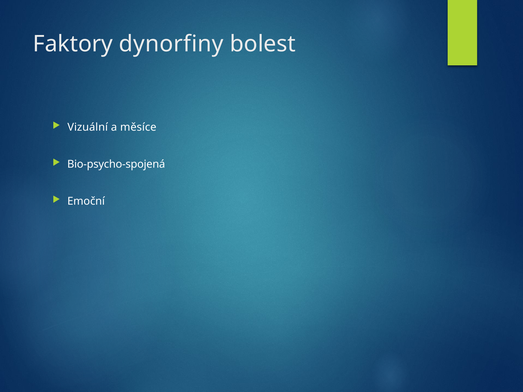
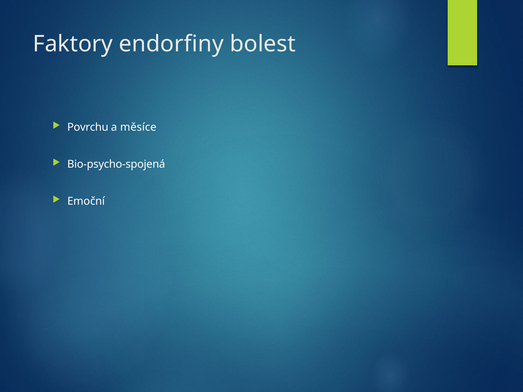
dynorfiny: dynorfiny -> endorfiny (171, 44)
Vizuální: Vizuální -> Povrchu (88, 127)
